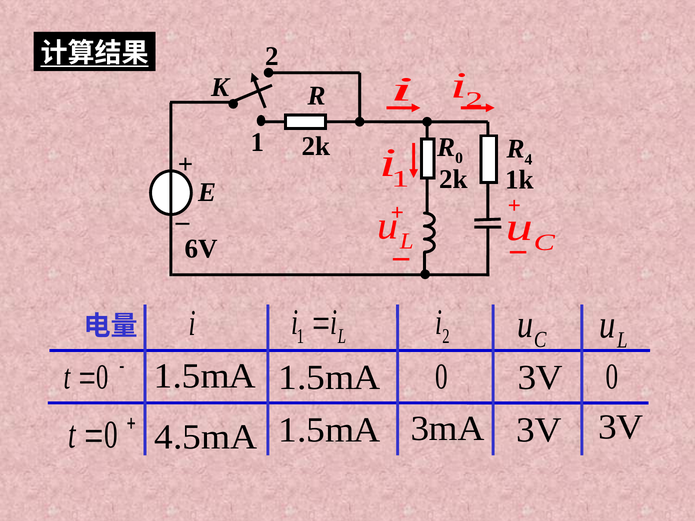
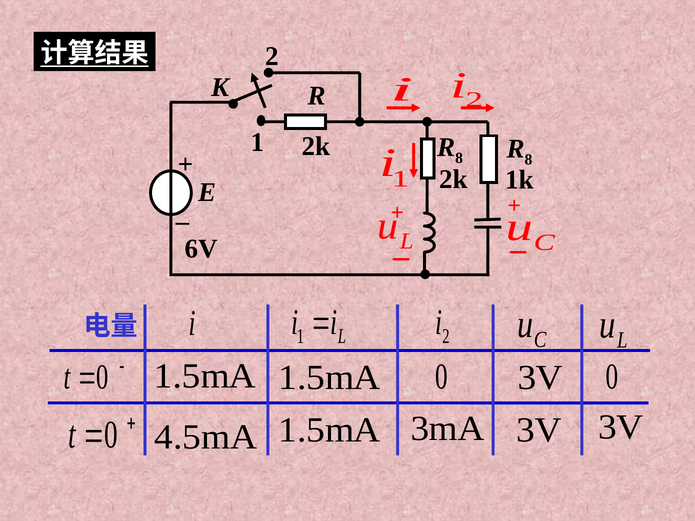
0: 0 -> 8 (459, 158)
4: 4 -> 8 (528, 160)
